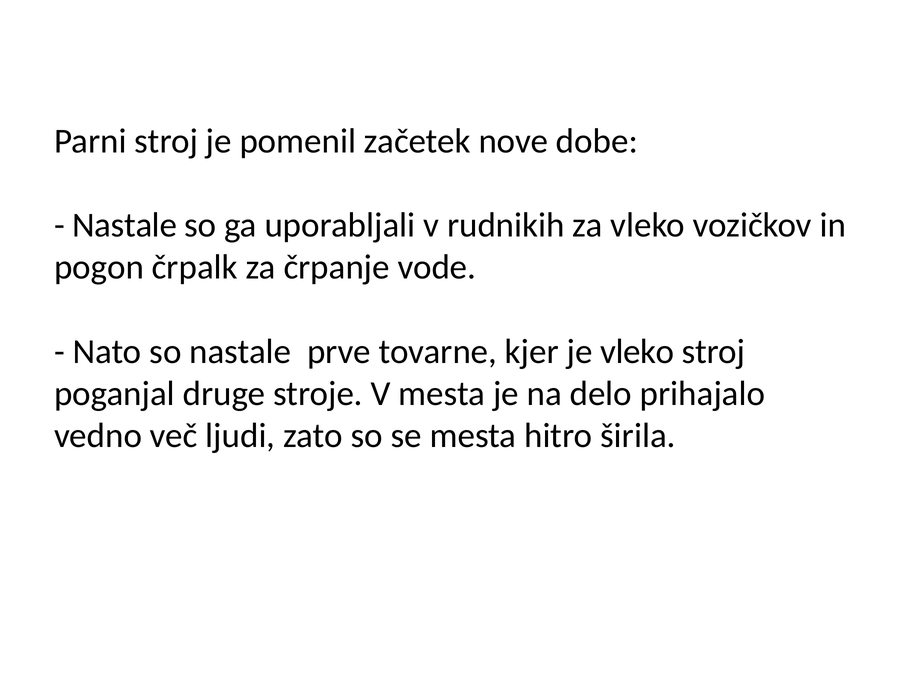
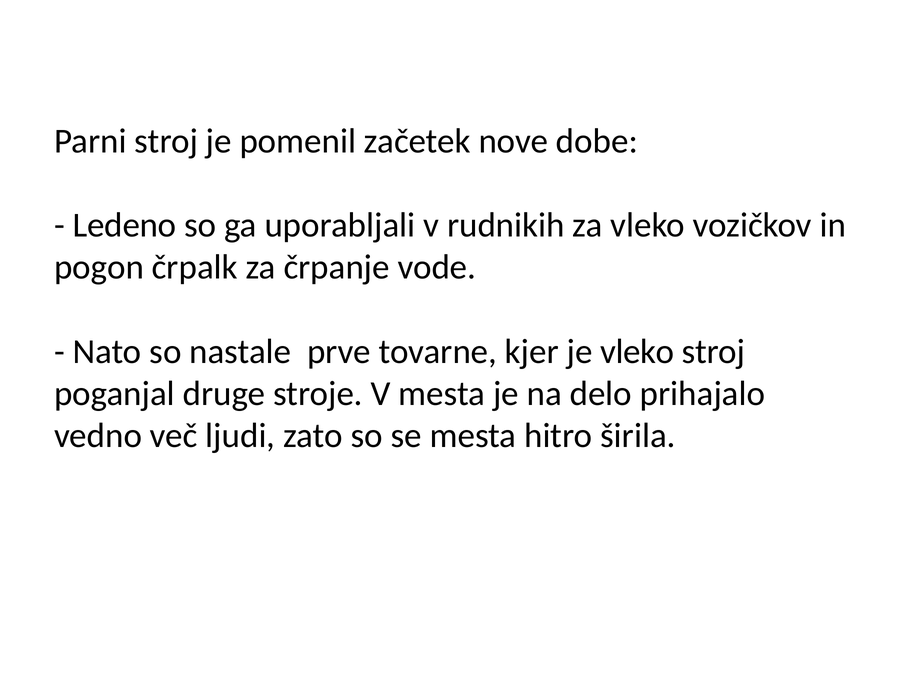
Nastale: Nastale -> Ledeno (125, 225)
